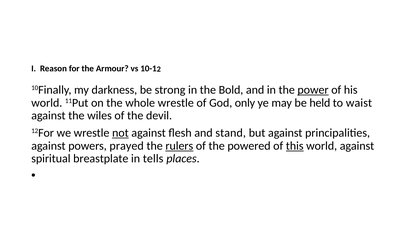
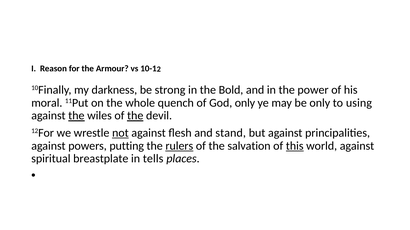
power underline: present -> none (313, 90)
world: world -> moral (47, 103)
whole wrestle: wrestle -> quench (176, 103)
be held: held -> only (320, 103)
waist: waist -> using (359, 103)
the underline: none -> present (76, 116)
the underline: none -> present (135, 116)
prayed: prayed -> putting (127, 146)
powered: powered -> salvation (249, 146)
